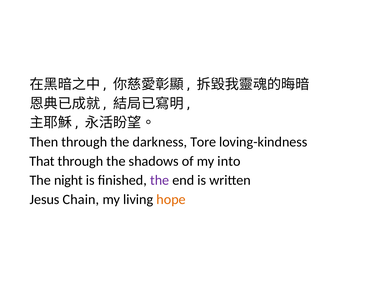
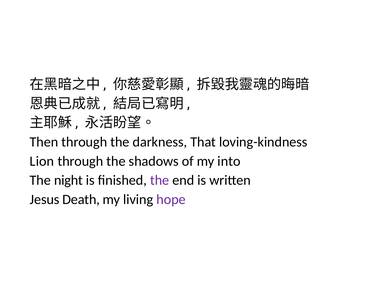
Tore: Tore -> That (203, 142)
That: That -> Lion (42, 161)
Chain: Chain -> Death (81, 200)
hope colour: orange -> purple (171, 200)
